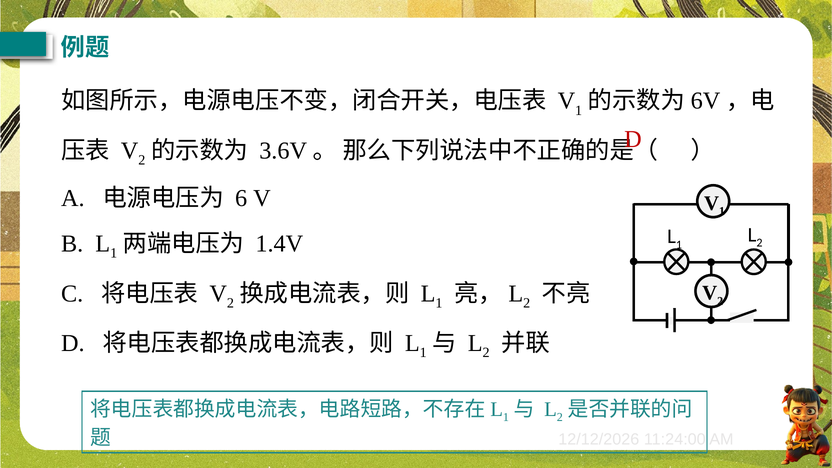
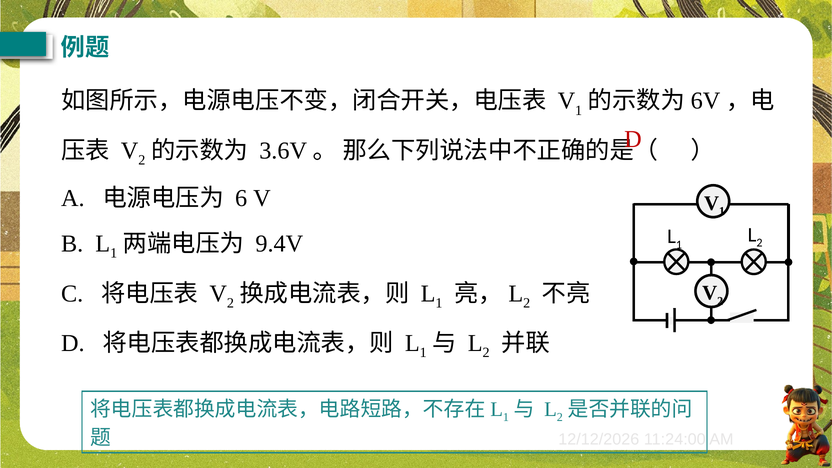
1.4V: 1.4V -> 9.4V (279, 244)
